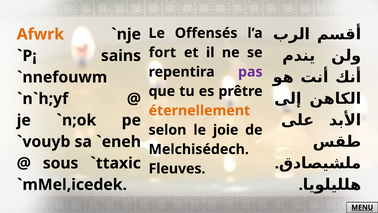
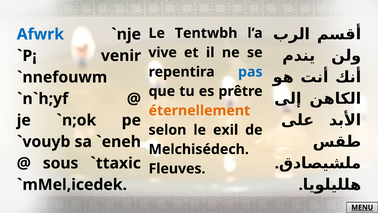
Offensés: Offensés -> Tentwbh (206, 33)
Afwrk colour: orange -> blue (40, 34)
fort: fort -> vive (163, 52)
sains: sains -> venir (121, 56)
pas colour: purple -> blue (250, 72)
joie: joie -> exil (226, 130)
